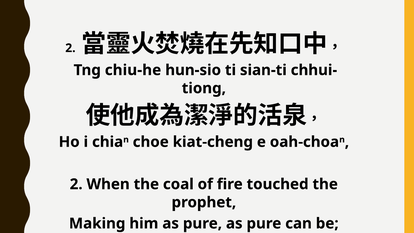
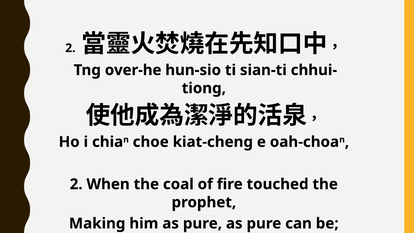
chiu-he: chiu-he -> over-he (133, 70)
